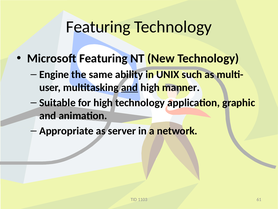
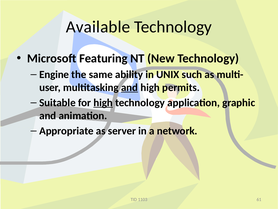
Featuring: Featuring -> Available (98, 27)
manner: manner -> permits (181, 87)
high underline: none -> present (103, 102)
